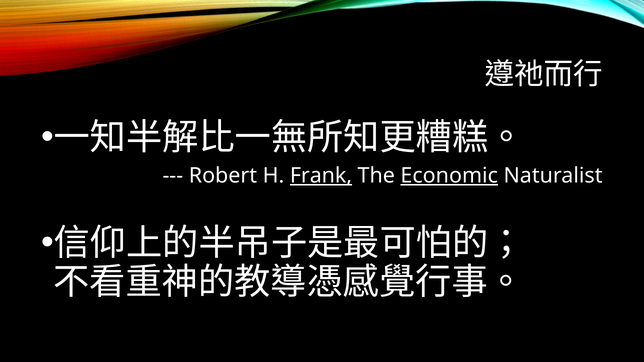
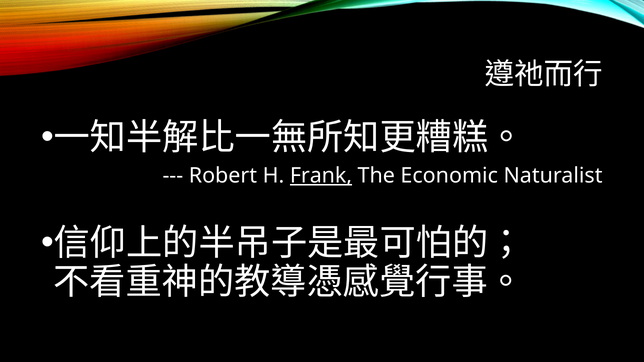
Economic underline: present -> none (449, 176)
